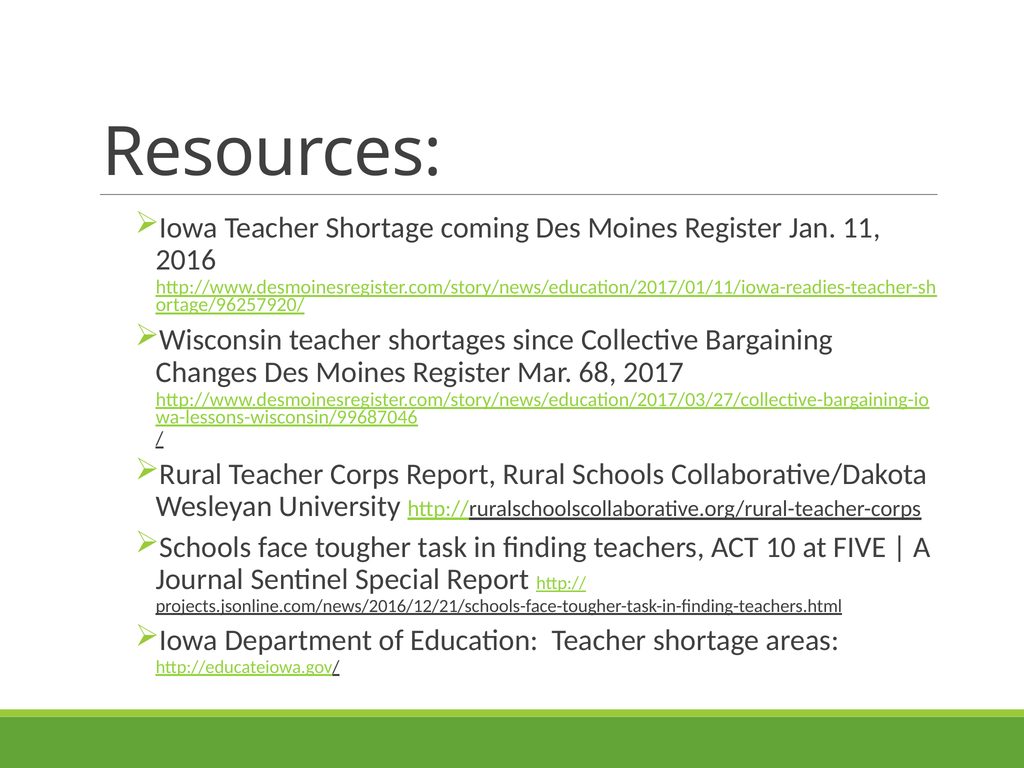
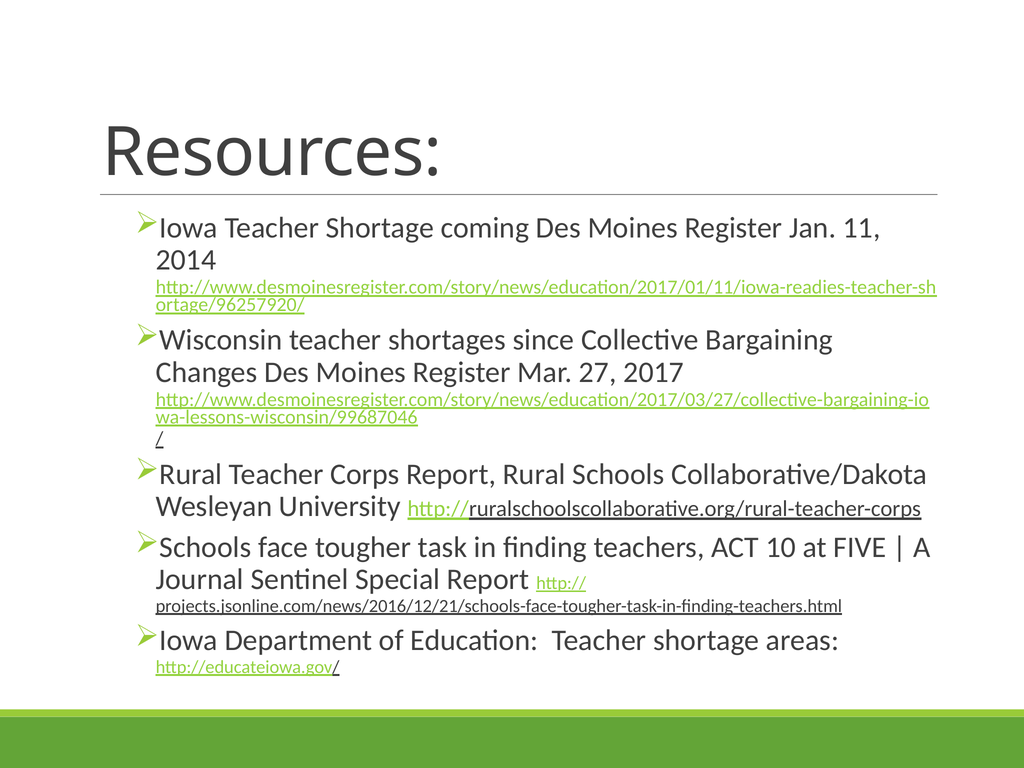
2016: 2016 -> 2014 (186, 260)
68: 68 -> 27 (598, 372)
